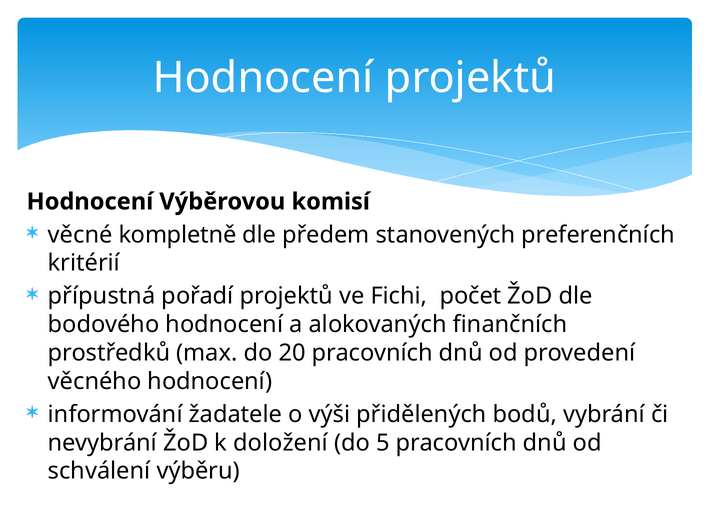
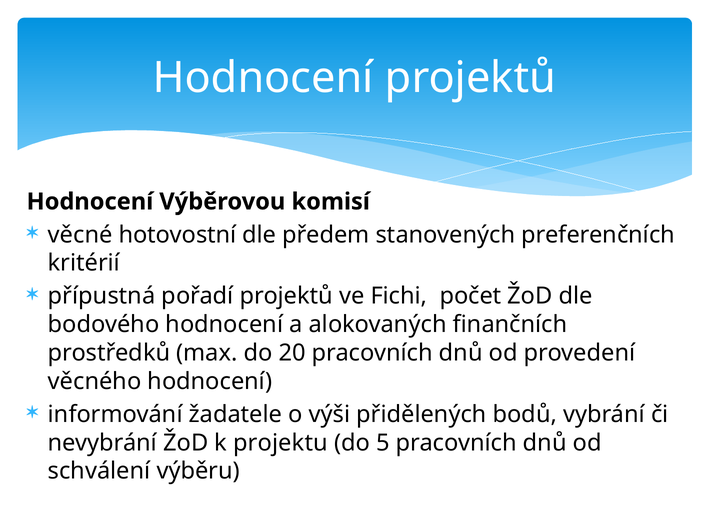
kompletně: kompletně -> hotovostní (177, 235)
doložení: doložení -> projektu (281, 443)
